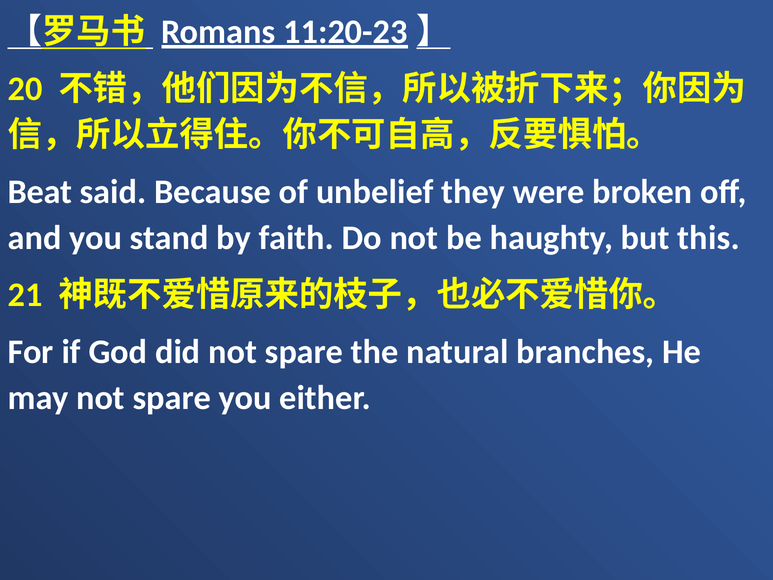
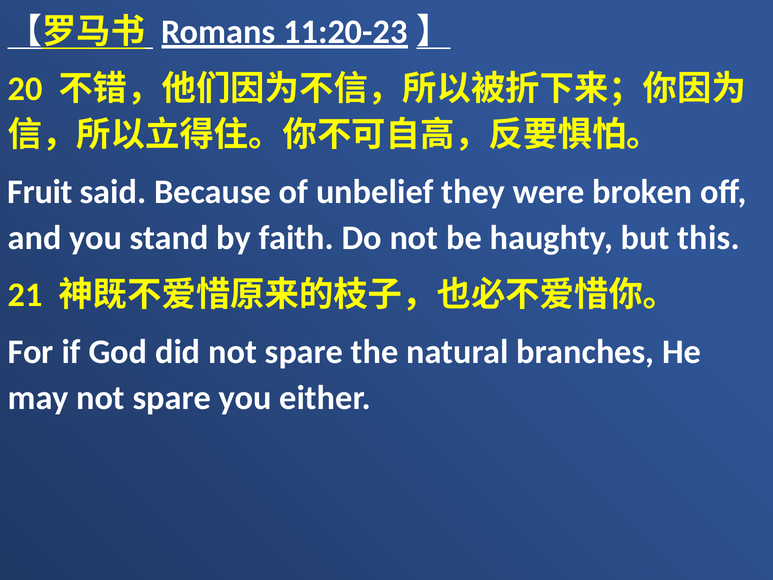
Beat: Beat -> Fruit (40, 192)
